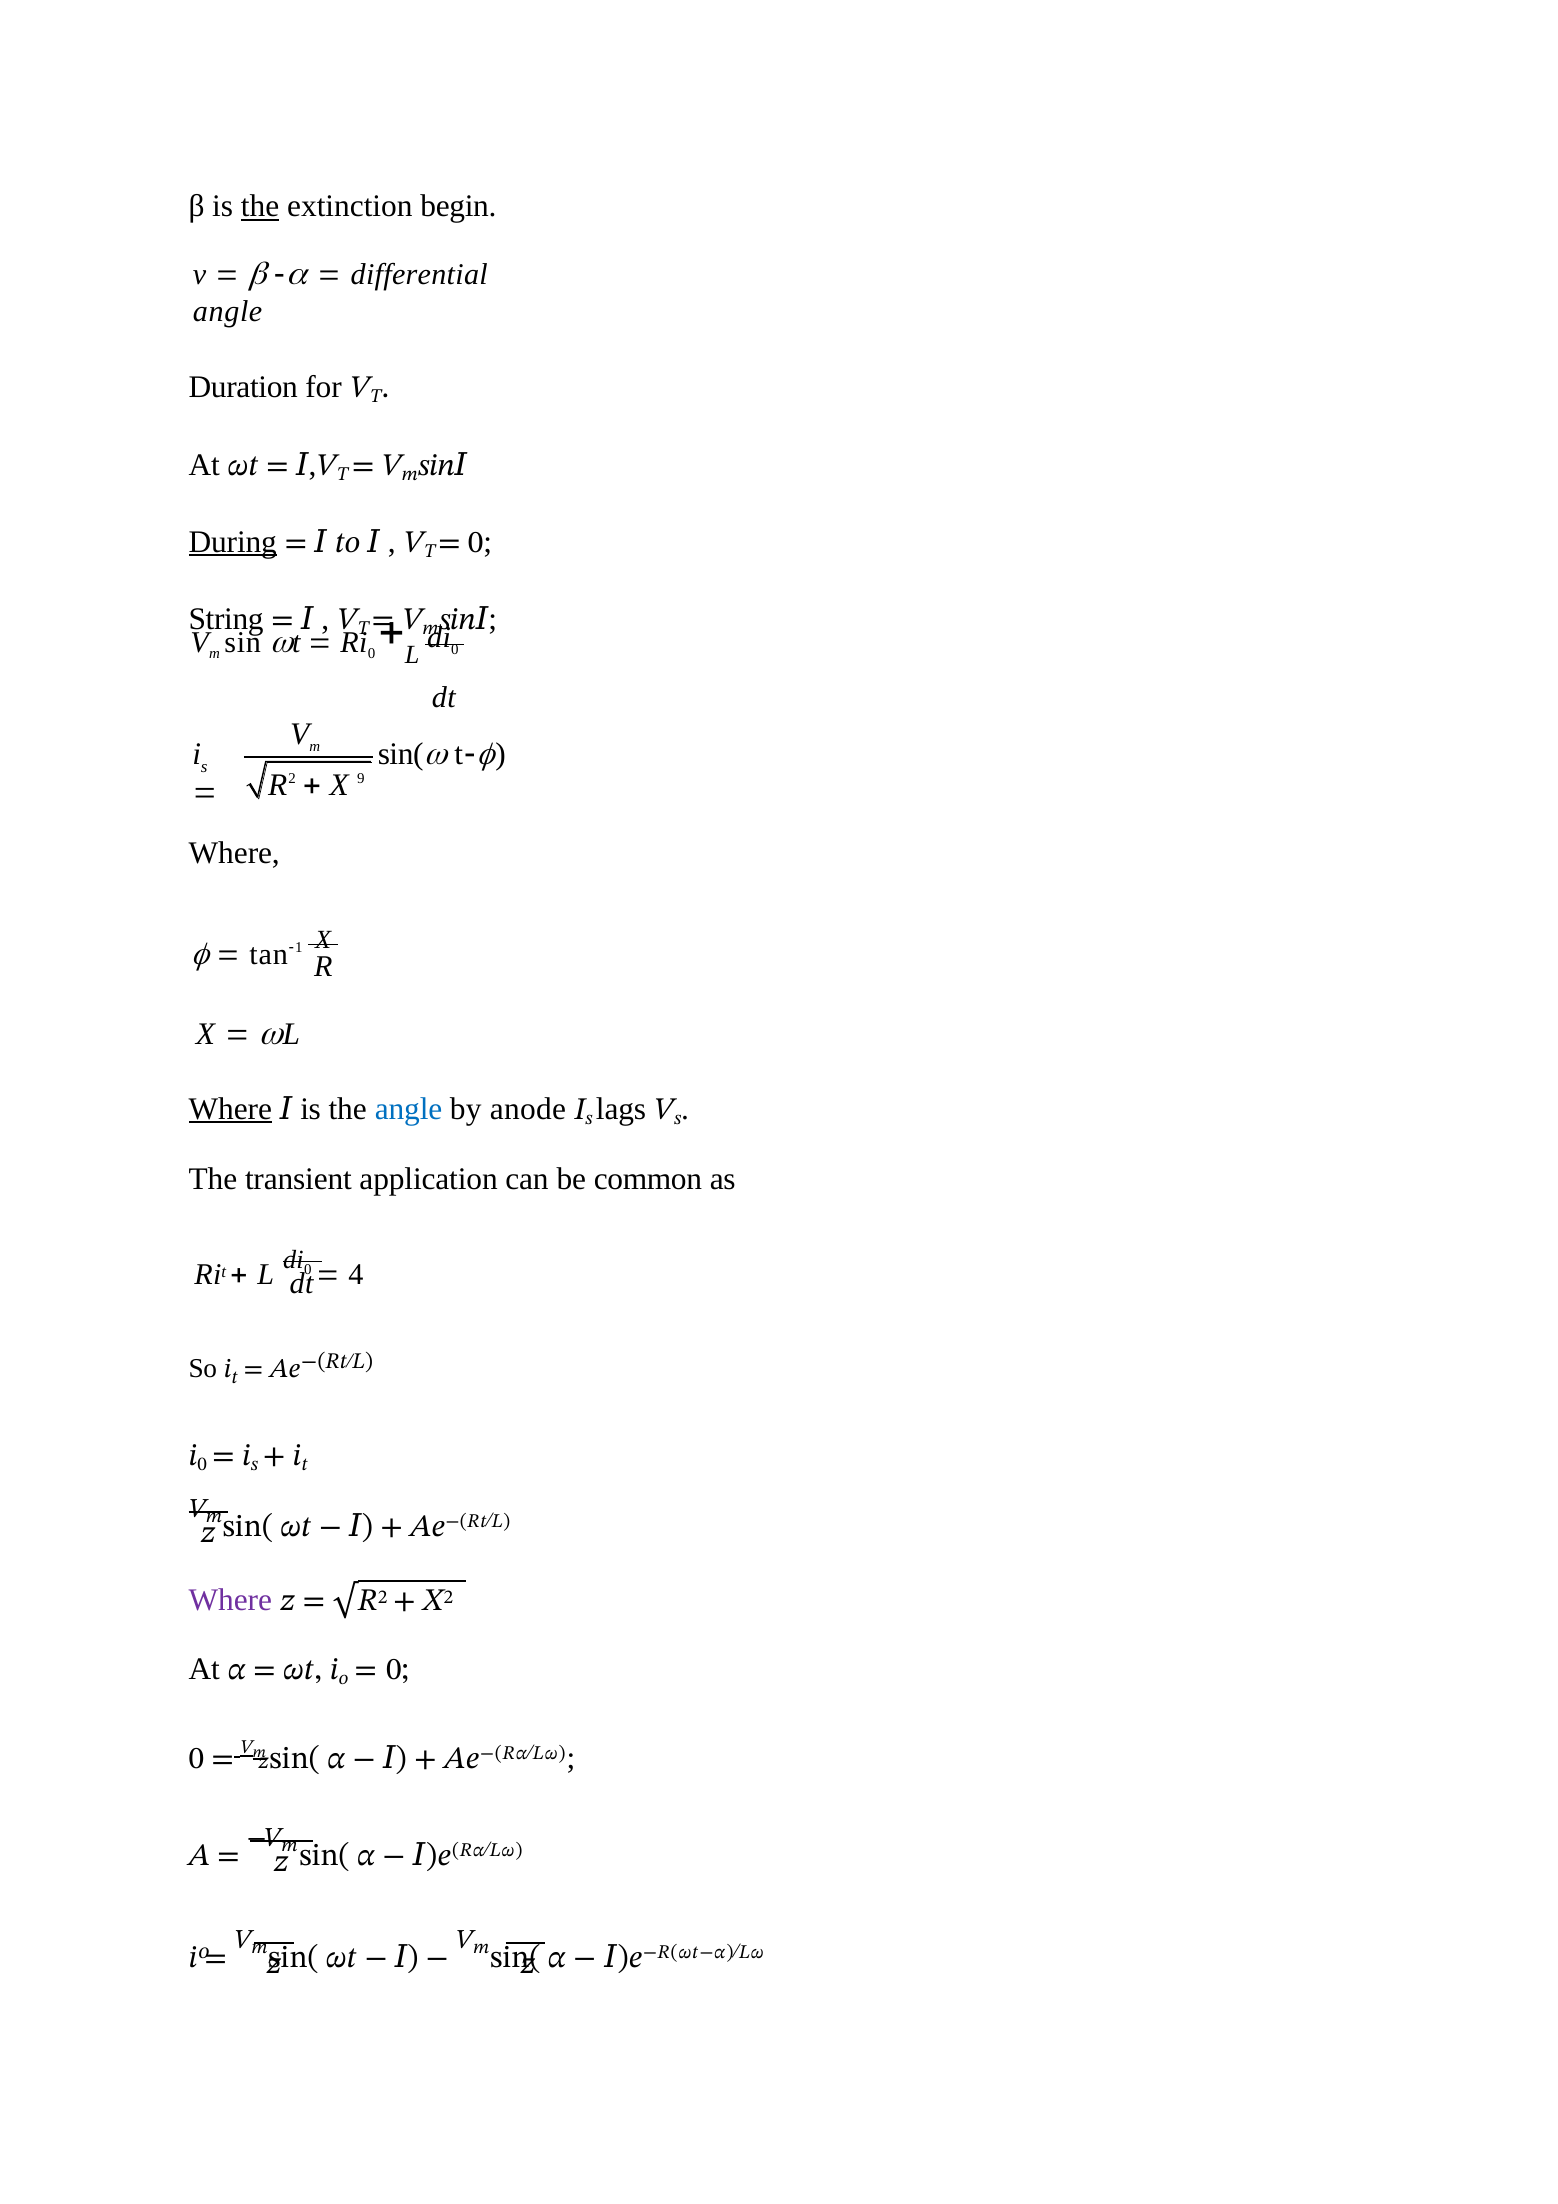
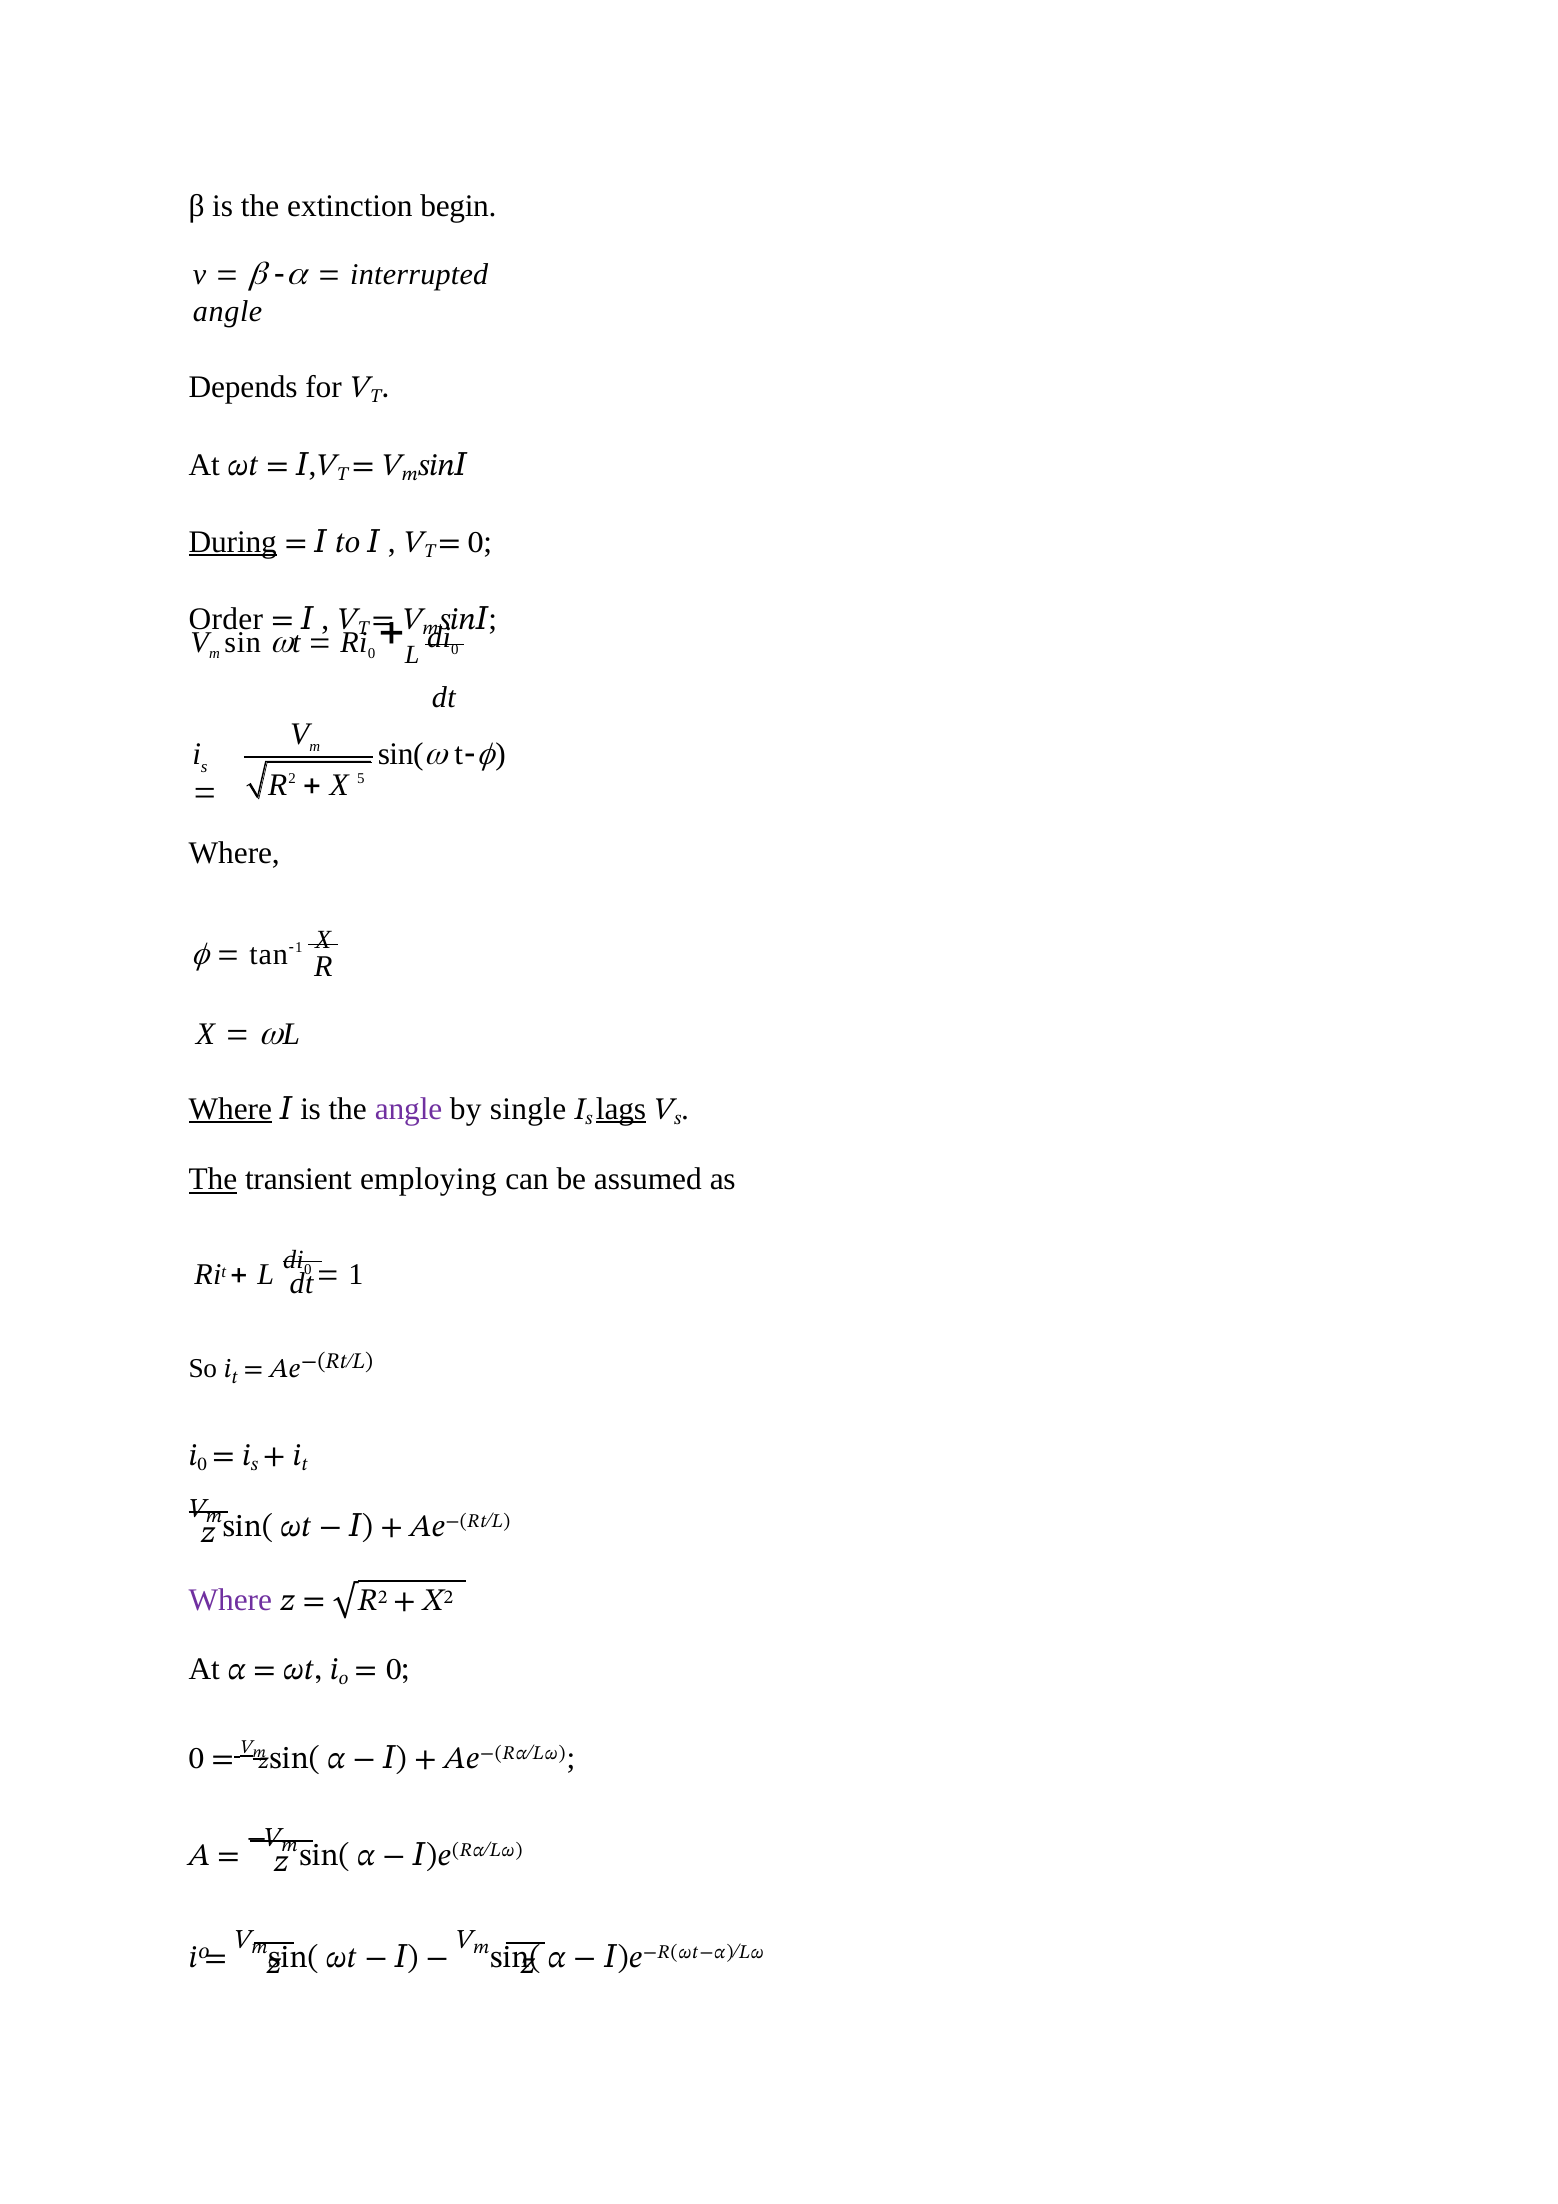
the underline: present -> none (260, 207)
differential: differential -> interrupted (419, 275)
Duration: Duration -> Depends (243, 387)
String: String -> Order (226, 619)
9: 9 -> 5 (361, 779)
angle colour: blue -> purple (409, 1109)
anode: anode -> single (528, 1109)
lags underline: none -> present (621, 1109)
The underline: none -> present (213, 1180)
application: application -> employing (428, 1180)
common: common -> assumed (648, 1180)
4: 4 -> 1 (356, 1275)
